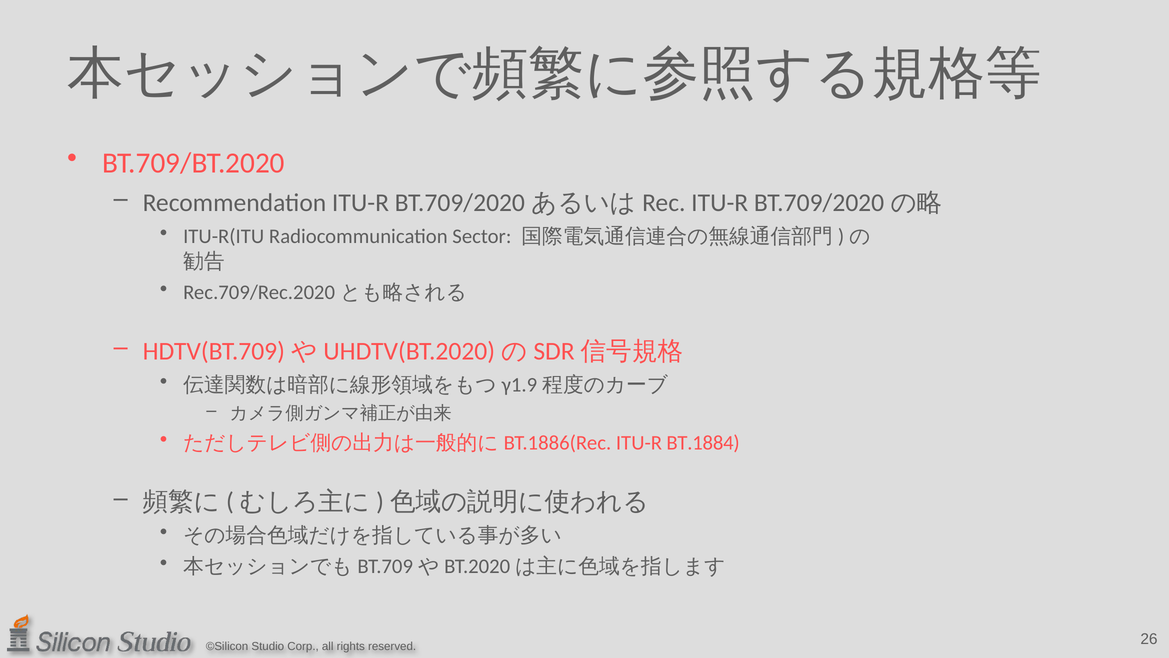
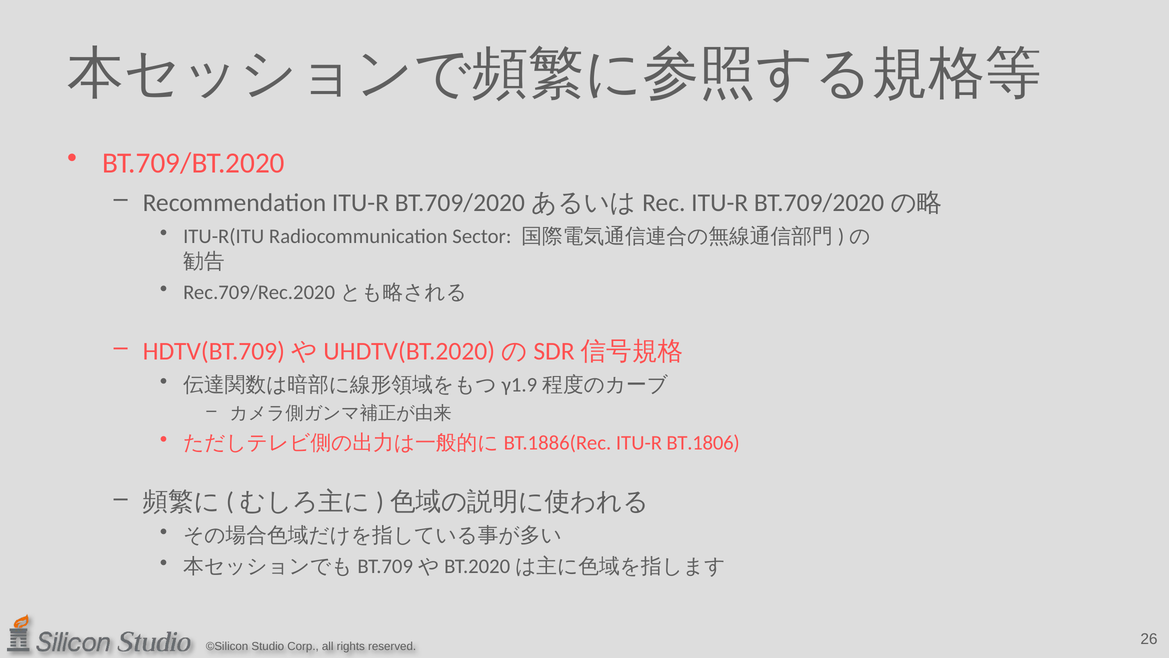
BT.1884: BT.1884 -> BT.1806 (703, 443)
